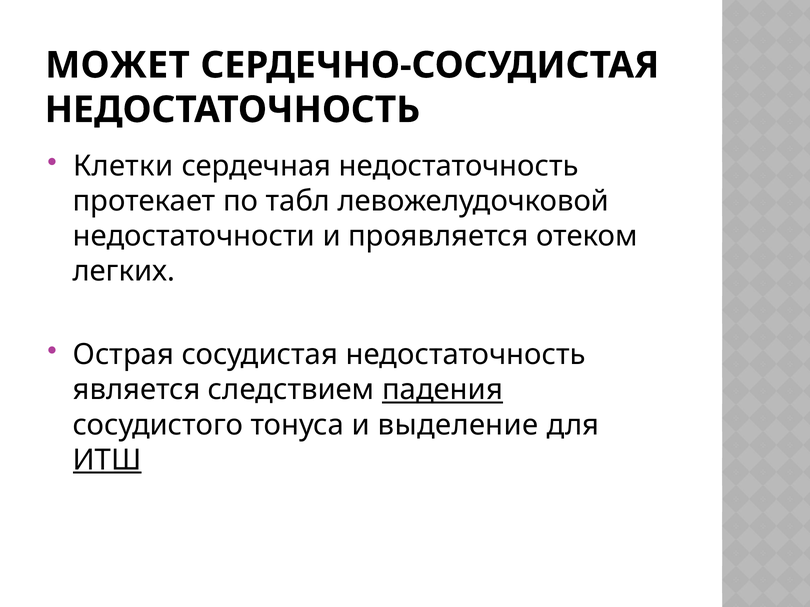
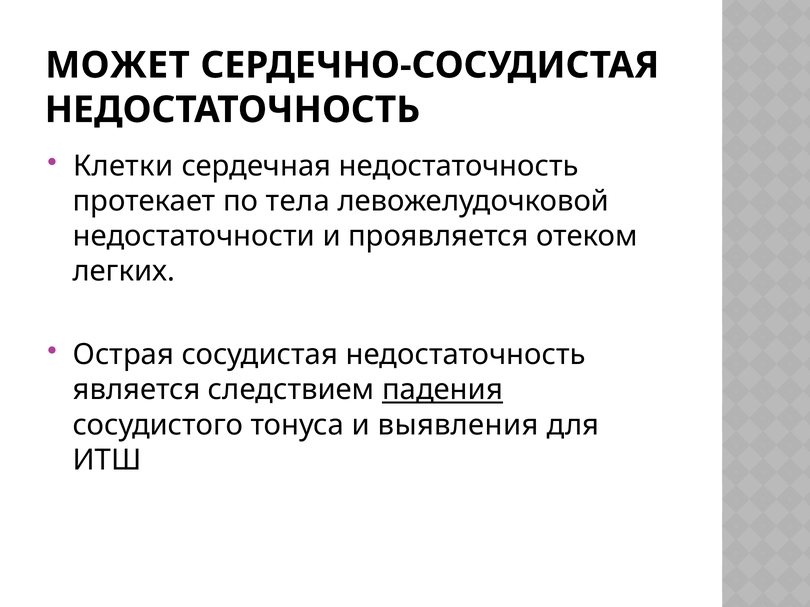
табл: табл -> тела (298, 201)
выделение: выделение -> выявления (458, 425)
ИТШ underline: present -> none (107, 460)
